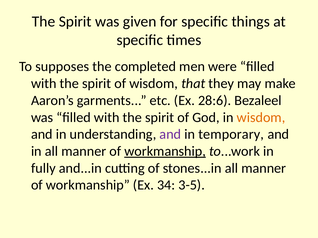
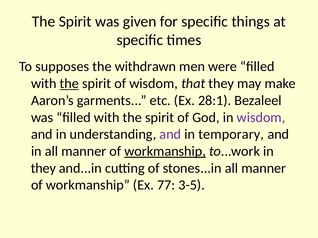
completed: completed -> withdrawn (145, 67)
the underline: none -> present (69, 84)
28:6: 28:6 -> 28:1 (215, 101)
wisdom colour: orange -> purple (261, 118)
fully: fully -> they (43, 168)
34: 34 -> 77 (166, 185)
